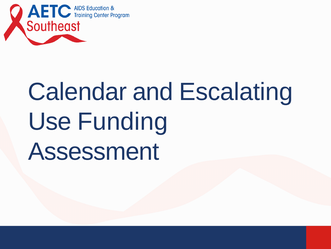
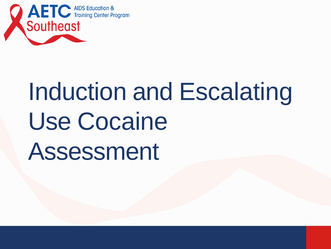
Calendar: Calendar -> Induction (77, 92)
Funding: Funding -> Cocaine (123, 121)
